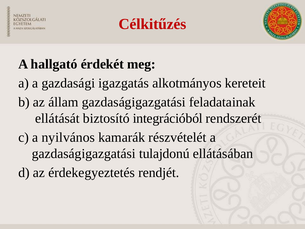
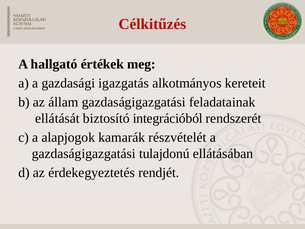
érdekét: érdekét -> értékek (102, 64)
nyilvános: nyilvános -> alapjogok (68, 137)
